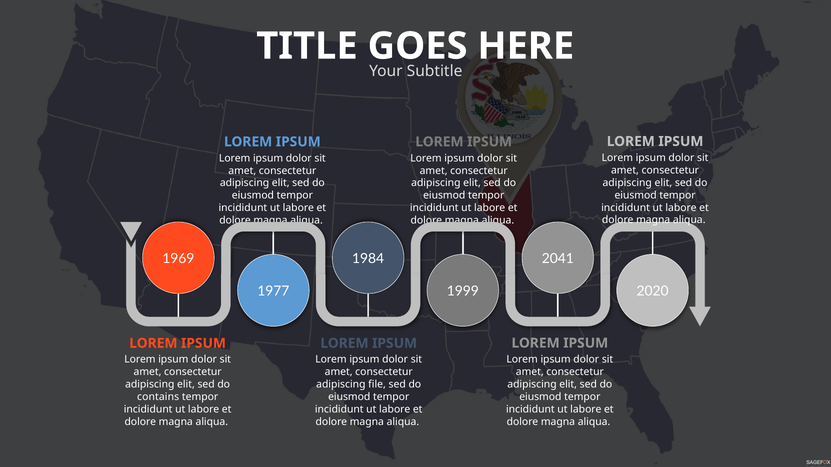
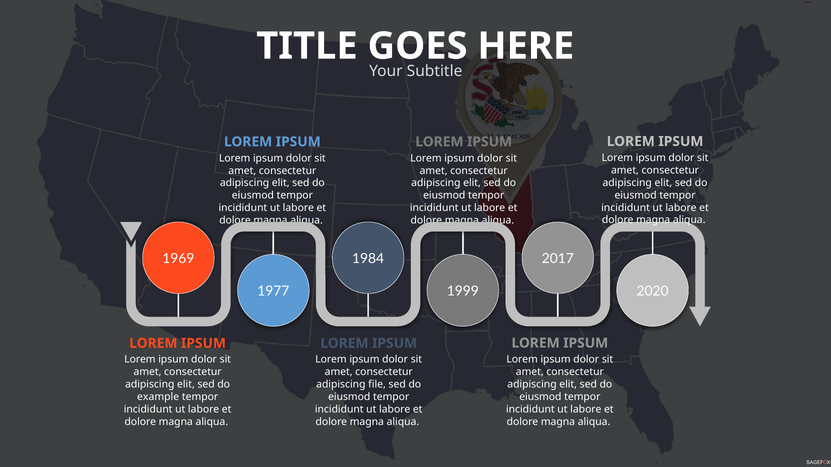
2041: 2041 -> 2017 (558, 259)
contains: contains -> example (158, 397)
